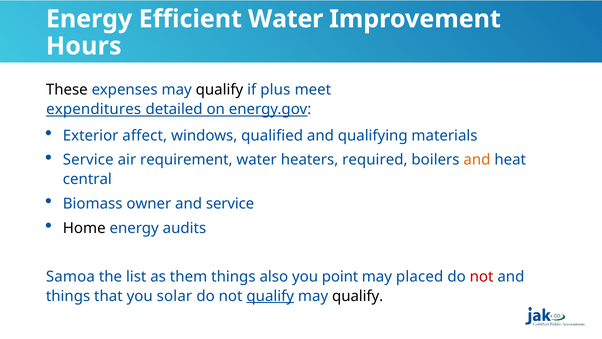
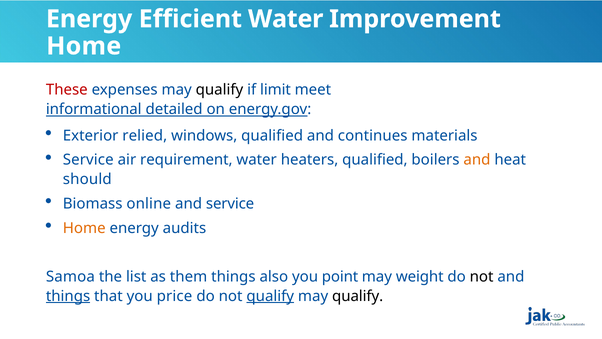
Hours: Hours -> Home (84, 46)
These colour: black -> red (67, 89)
plus: plus -> limit (275, 89)
expenditures: expenditures -> informational (94, 109)
affect: affect -> relied (145, 135)
qualifying: qualifying -> continues (373, 135)
heaters required: required -> qualified (375, 160)
central: central -> should (87, 179)
owner: owner -> online (149, 203)
Home colour: black -> orange (84, 228)
placed: placed -> weight (420, 276)
not colour: red -> black (482, 276)
things underline: none -> present (68, 296)
solar: solar -> price (174, 296)
